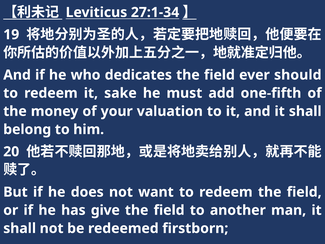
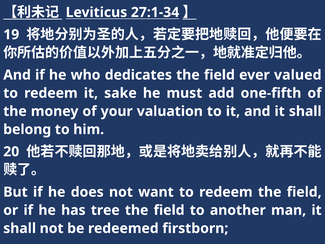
should: should -> valued (298, 75)
give: give -> tree (105, 210)
